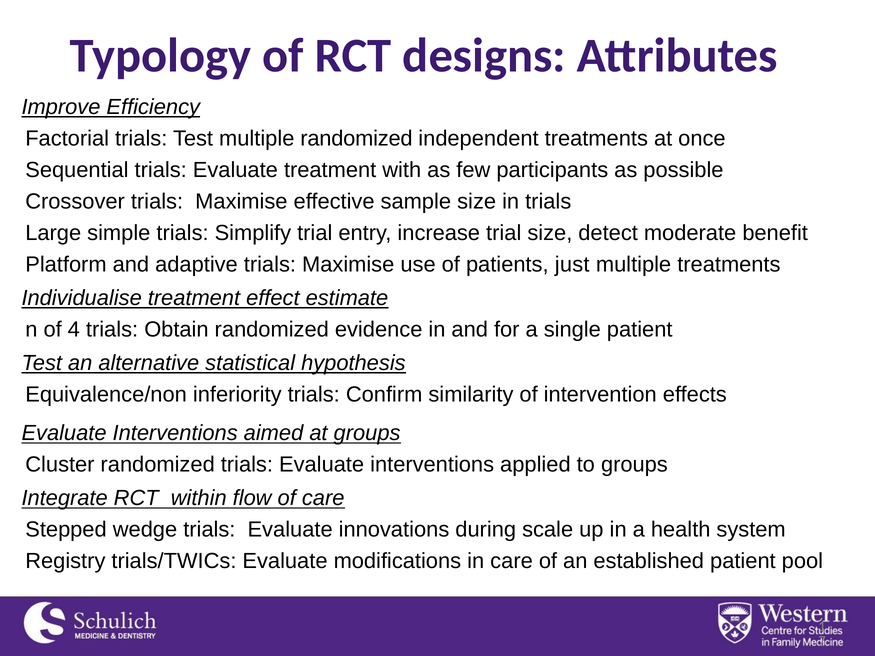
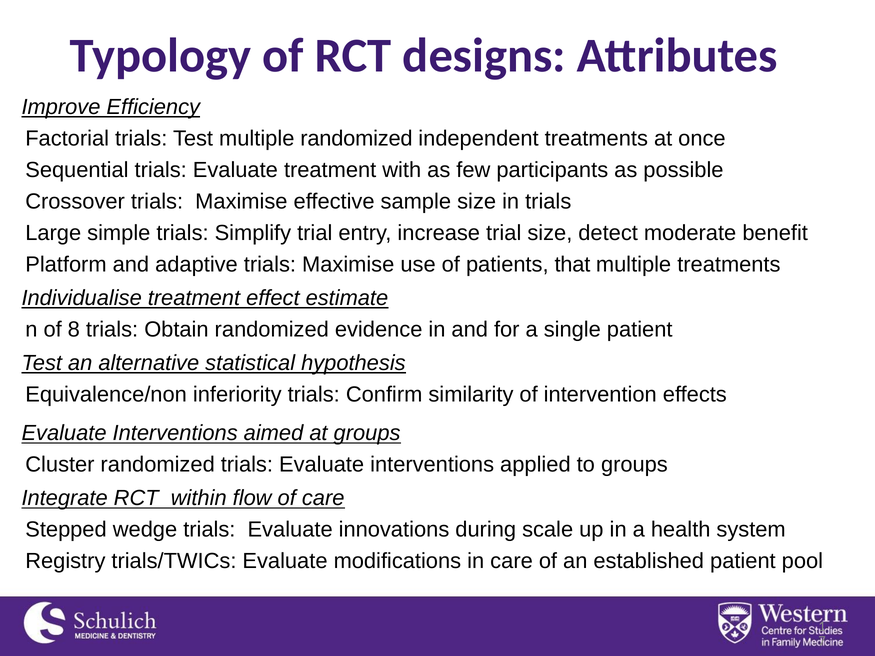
just: just -> that (572, 265)
4: 4 -> 8 (74, 330)
